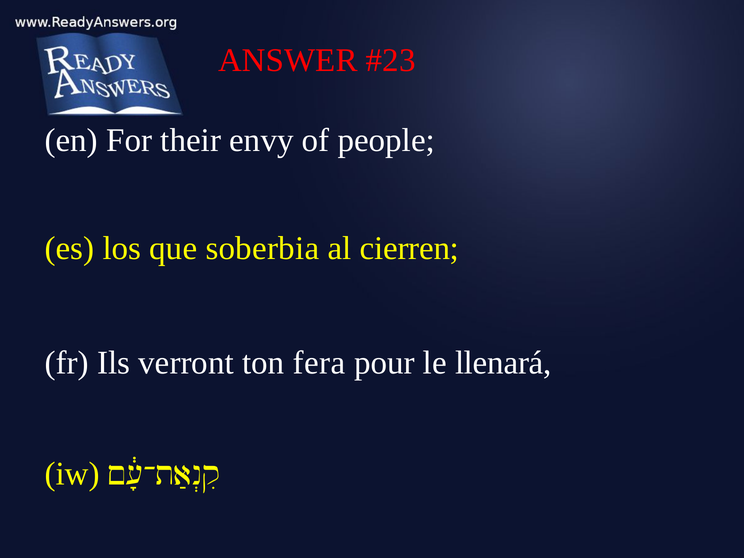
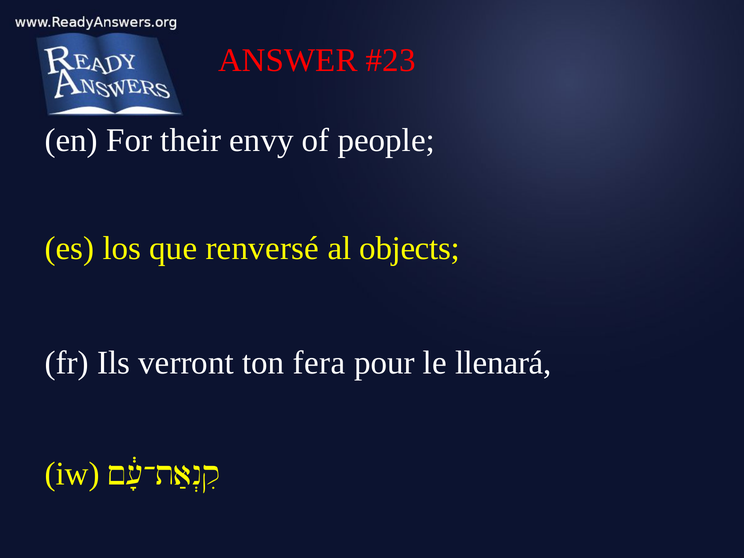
soberbia: soberbia -> renversé (262, 248)
cierren: cierren -> objects (410, 248)
